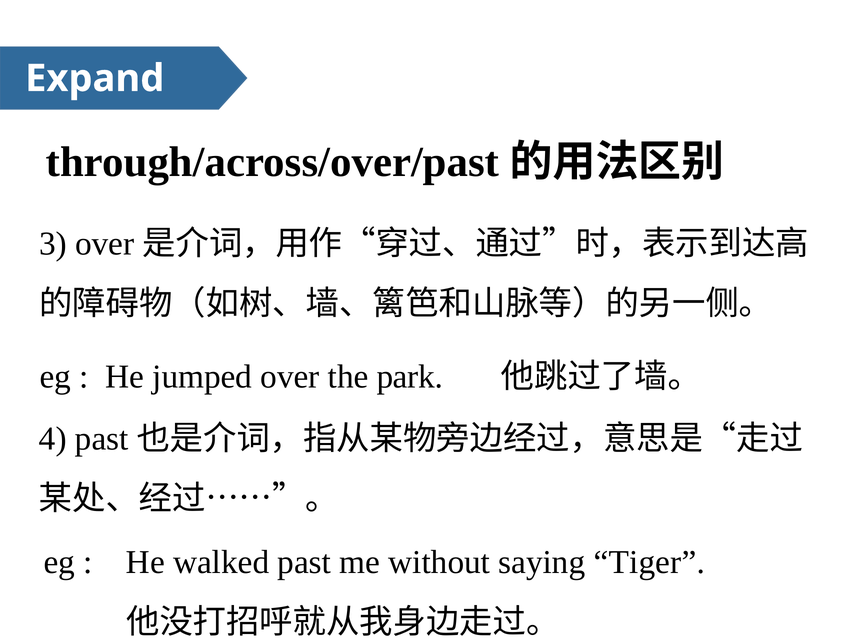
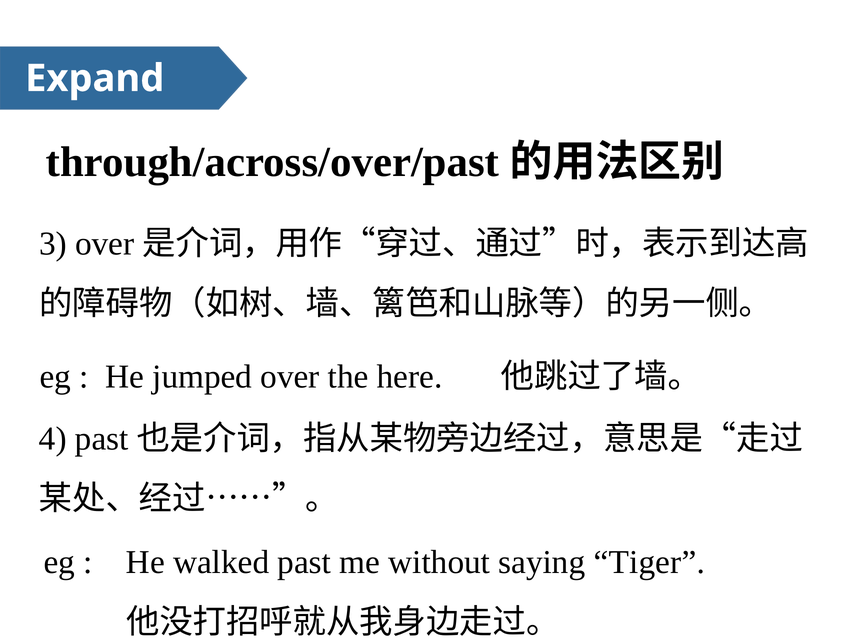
park: park -> here (410, 377)
